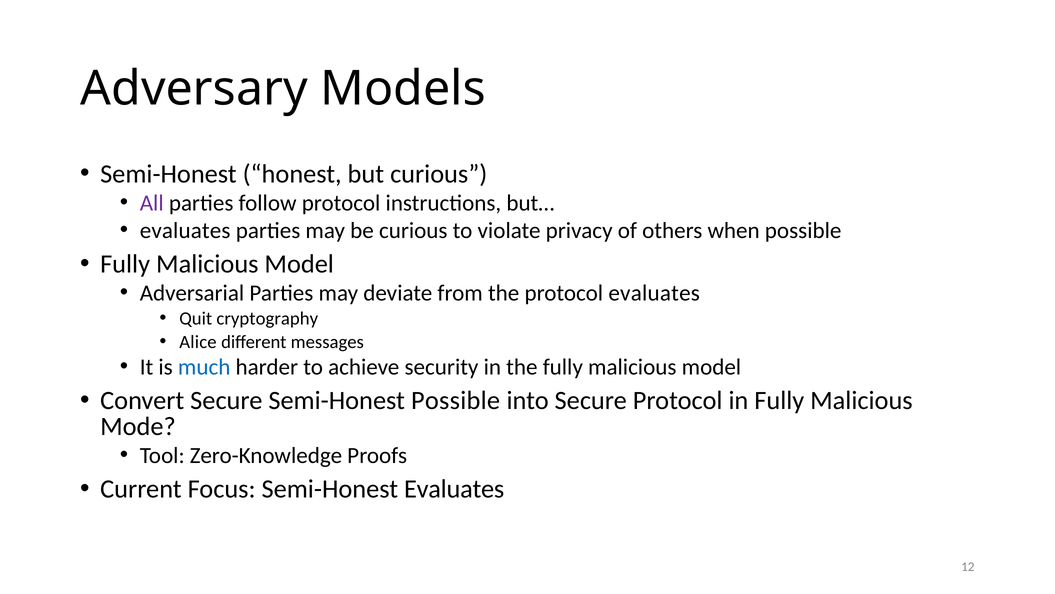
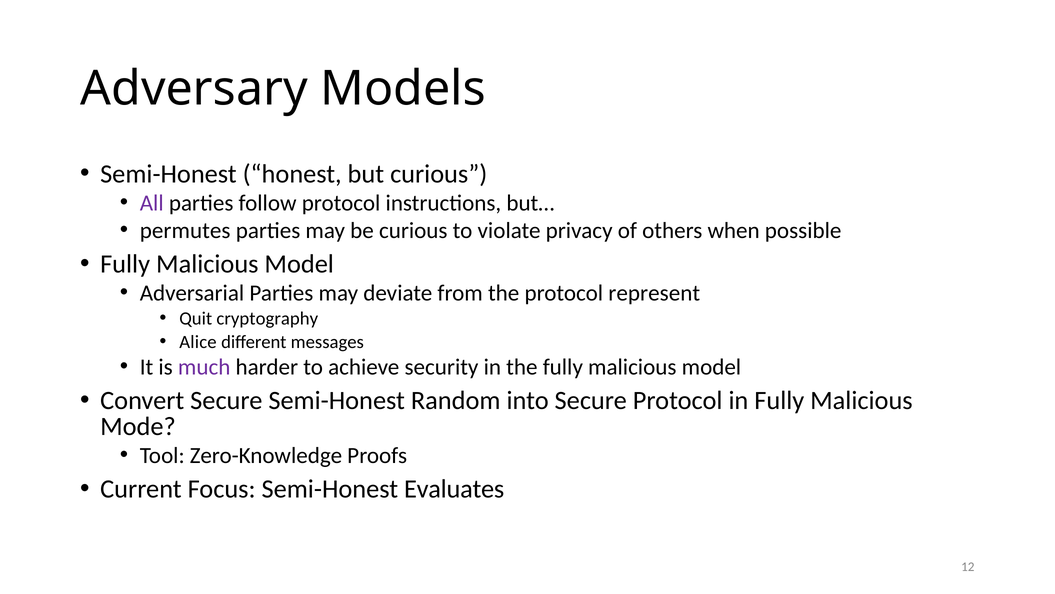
evaluates: evaluates -> permutes (185, 230)
protocol evaluates: evaluates -> represent (654, 293)
much colour: blue -> purple (204, 367)
Semi-Honest Possible: Possible -> Random (456, 400)
